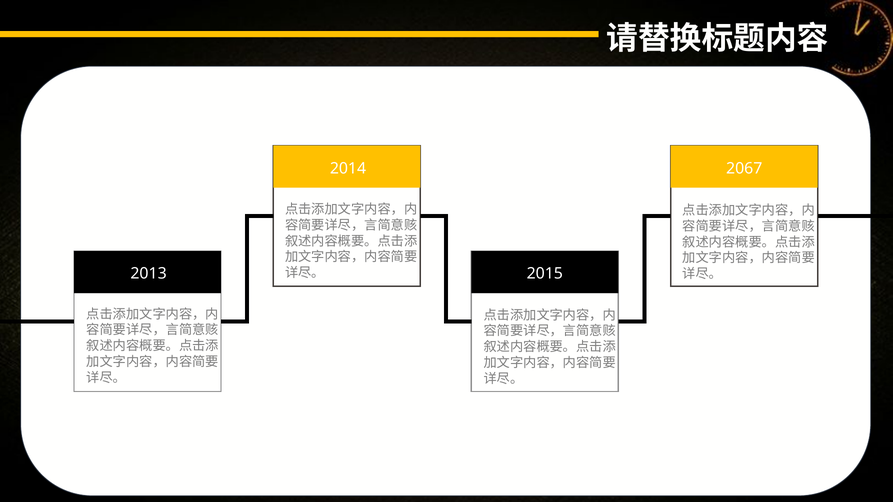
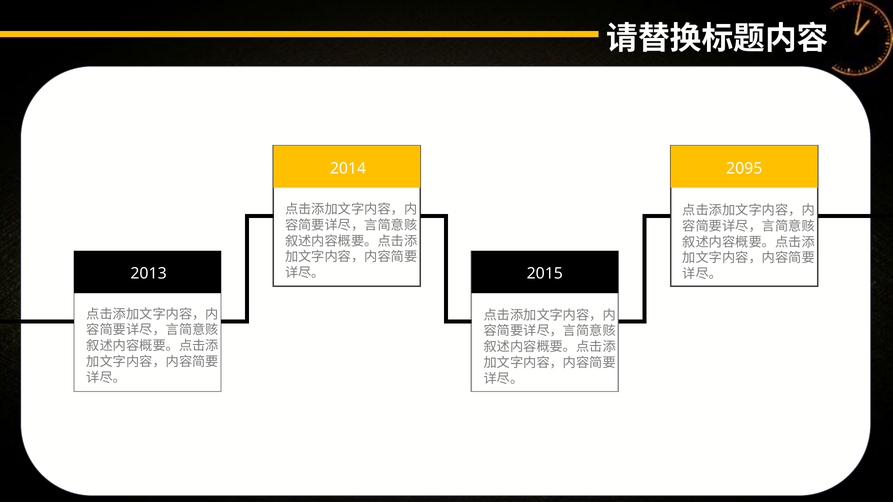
2067: 2067 -> 2095 (744, 168)
